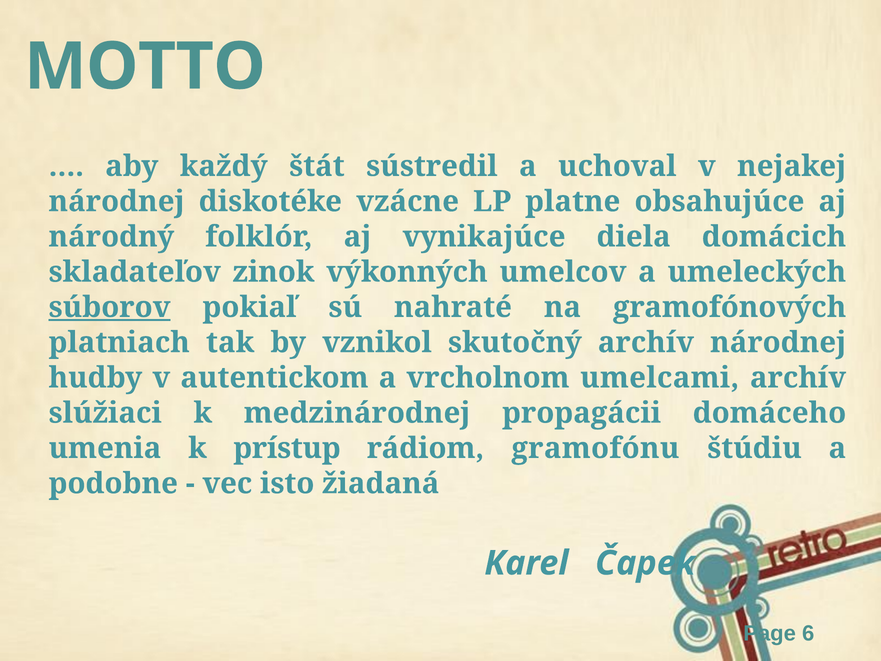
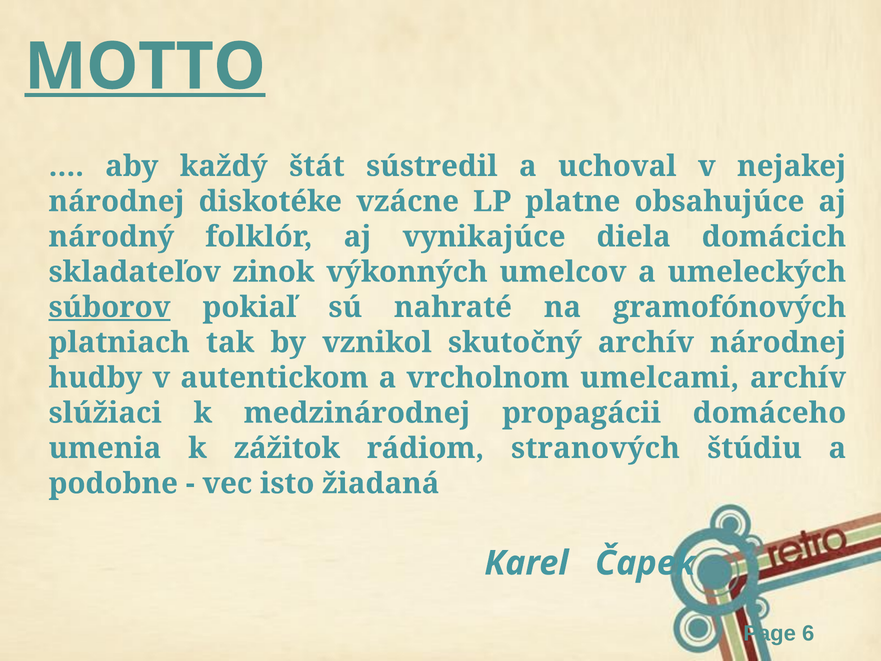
MOTTO underline: none -> present (145, 67)
prístup: prístup -> zážitok (287, 448)
rádiom gramofónu: gramofónu -> stranových (595, 448)
